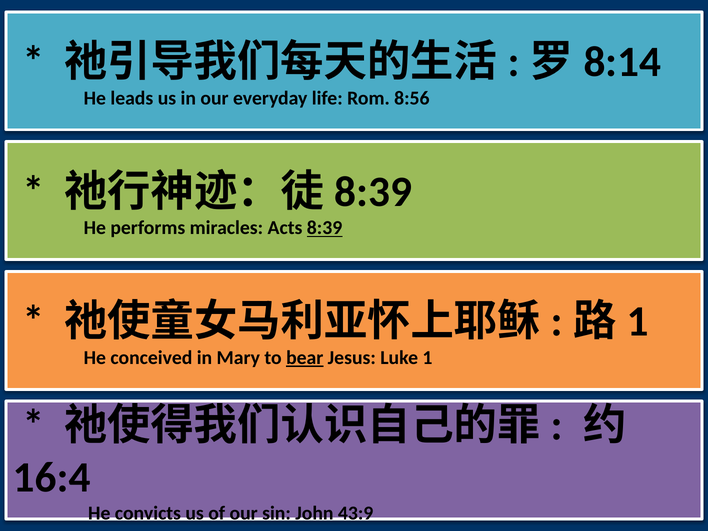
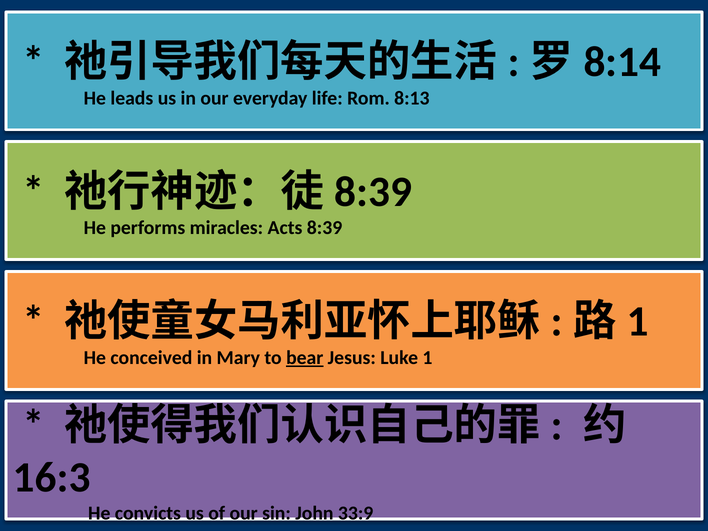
8:56: 8:56 -> 8:13 (412, 98)
8:39 underline: present -> none (325, 228)
16:4: 16:4 -> 16:3 (52, 477)
43:9: 43:9 -> 33:9 (356, 513)
